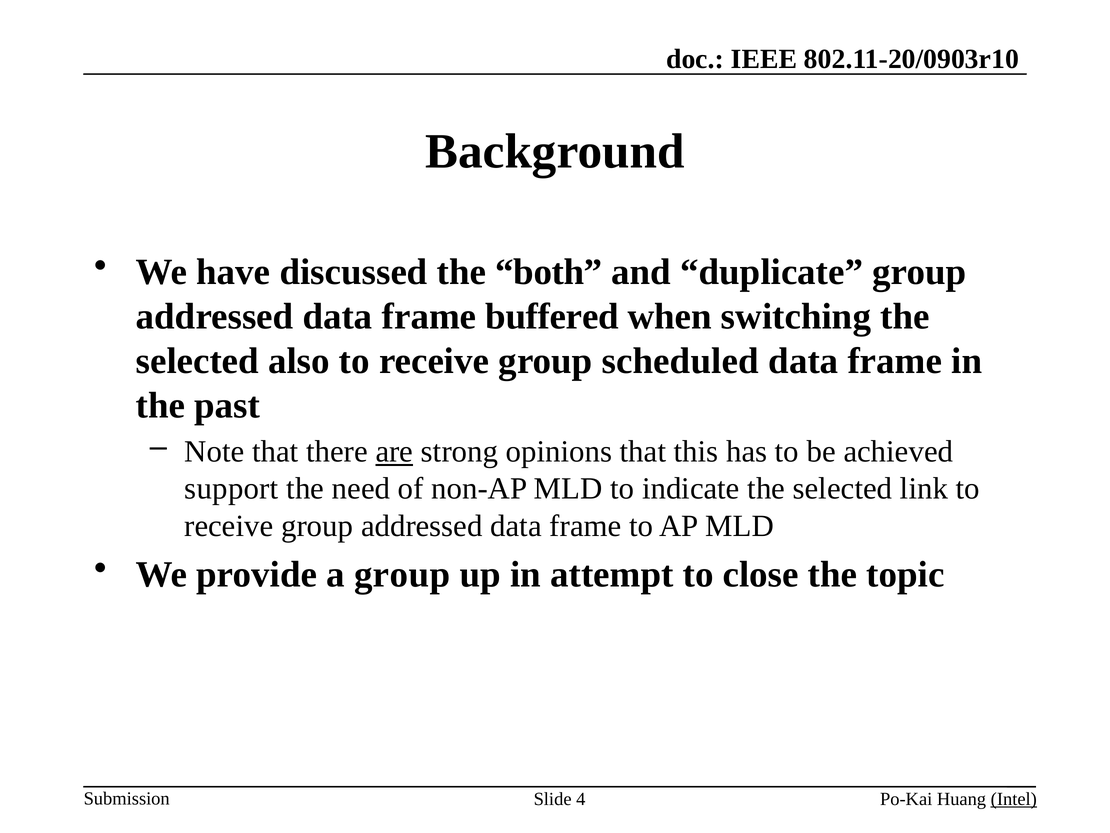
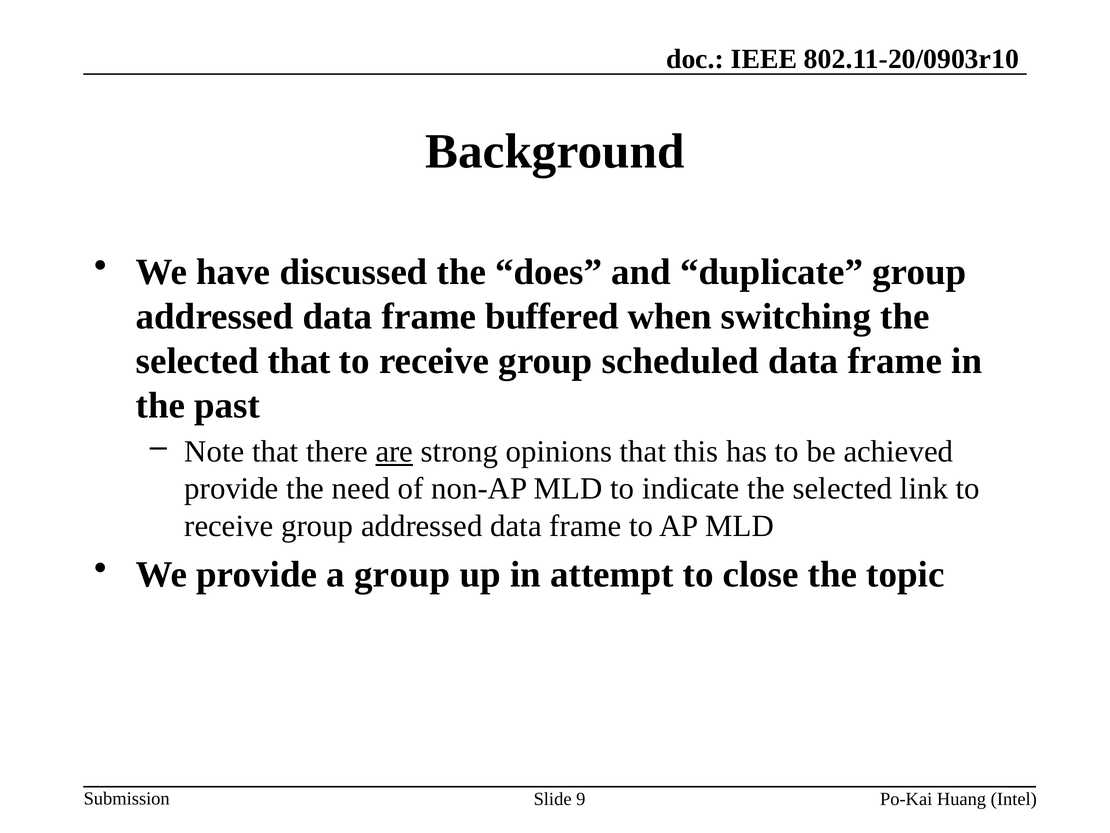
both: both -> does (549, 272)
selected also: also -> that (299, 361)
support: support -> provide (232, 488)
4: 4 -> 9 (581, 798)
Intel underline: present -> none (1014, 798)
